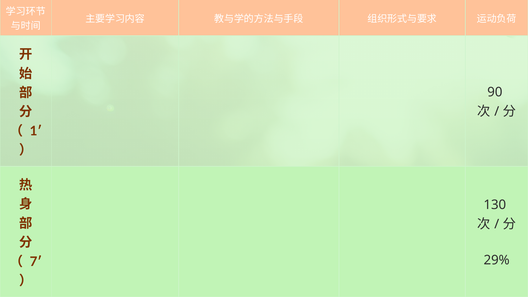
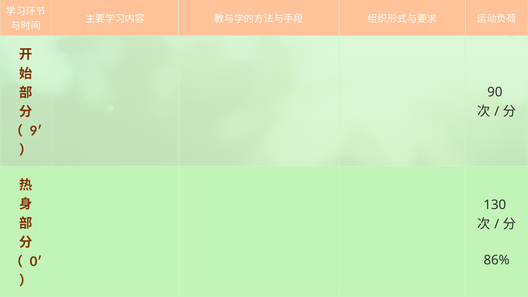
1′: 1′ -> 9′ (36, 131)
29%: 29% -> 86% (497, 260)
7′: 7′ -> 0′ (36, 262)
